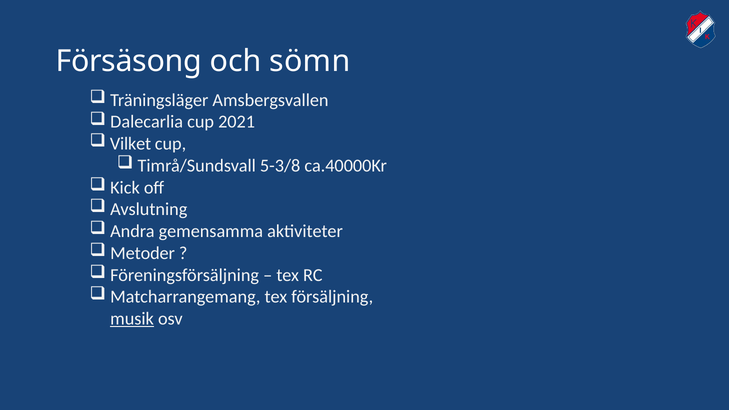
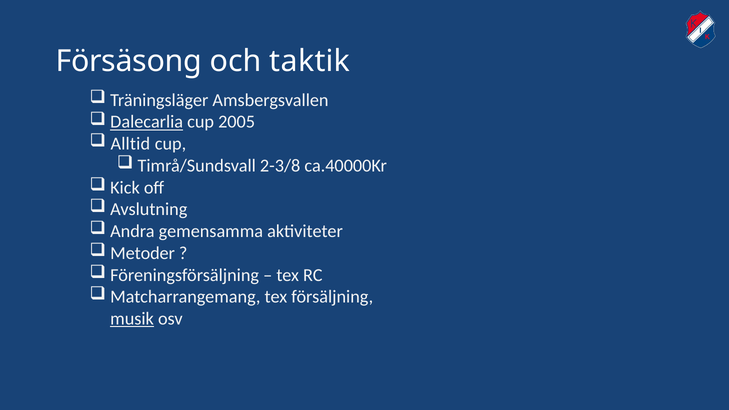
sömn: sömn -> taktik (310, 61)
Dalecarlia underline: none -> present (147, 122)
2021: 2021 -> 2005 (237, 122)
Vilket: Vilket -> Alltid (130, 144)
5-3/8: 5-3/8 -> 2-3/8 (280, 166)
